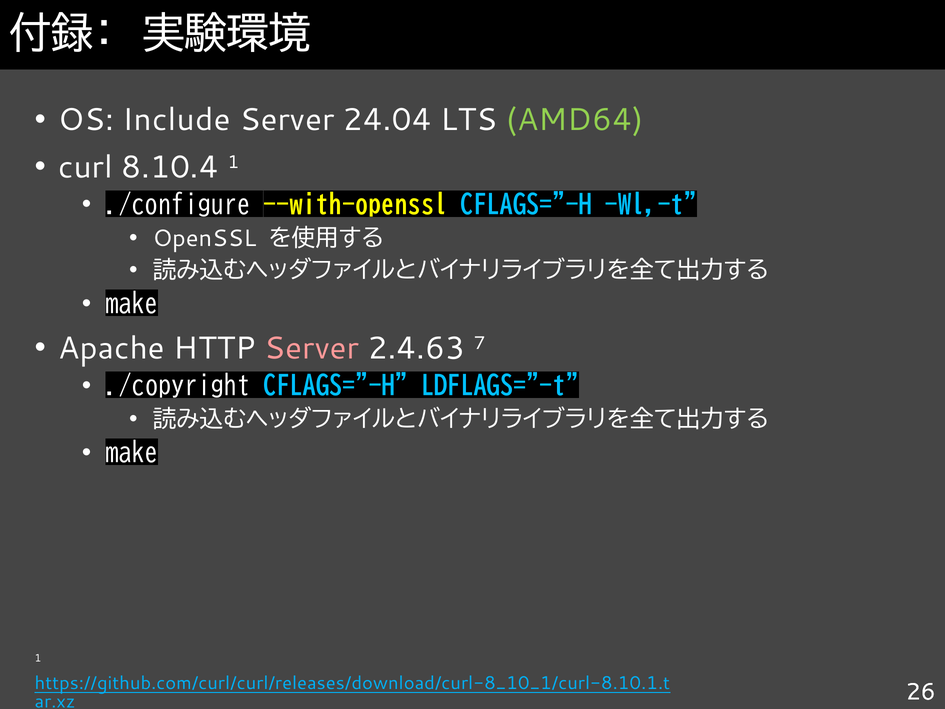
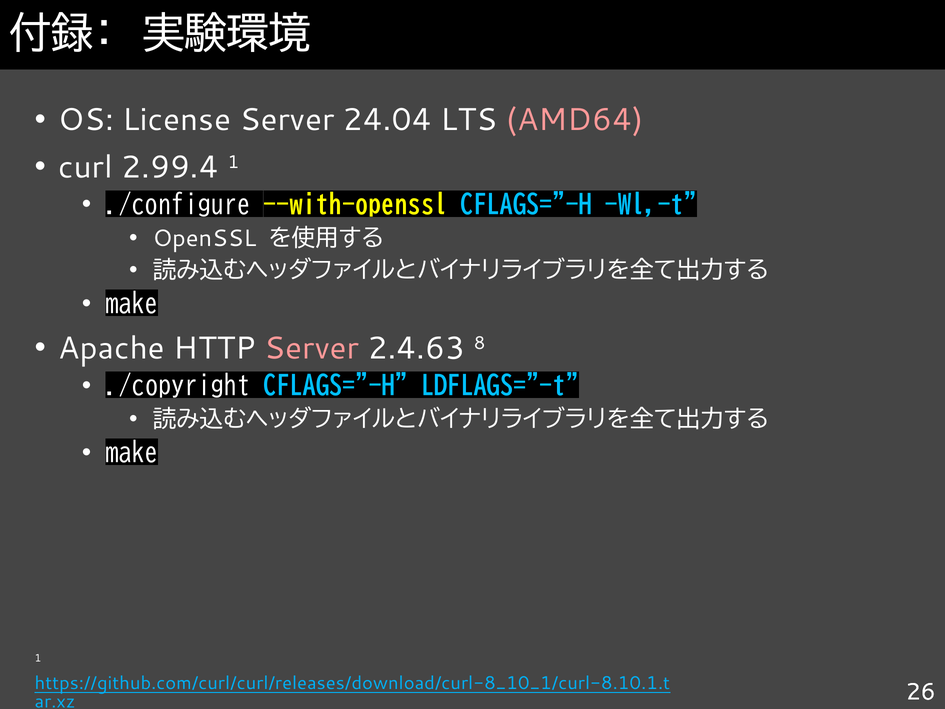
Include: Include -> License (177, 120)
AMD64 colour: light green -> pink (575, 120)
8.10.4: 8.10.4 -> 2.99.4 (170, 167)
7: 7 -> 8 (480, 343)
